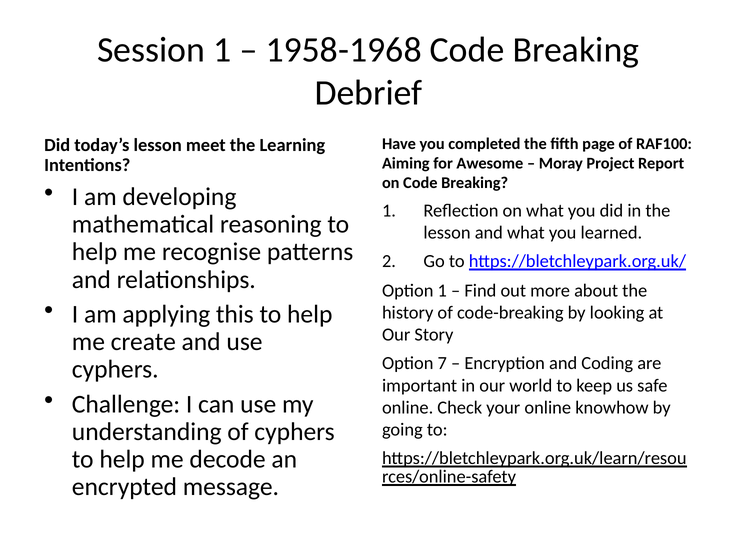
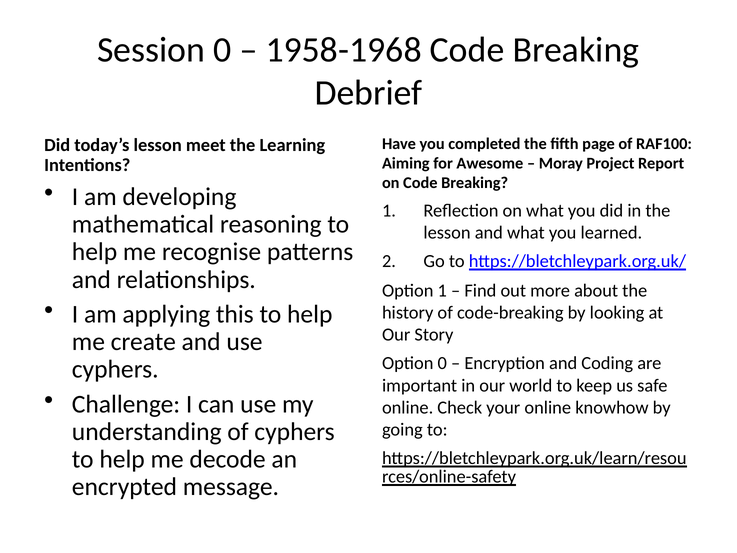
Session 1: 1 -> 0 (222, 50)
Option 7: 7 -> 0 (442, 363)
